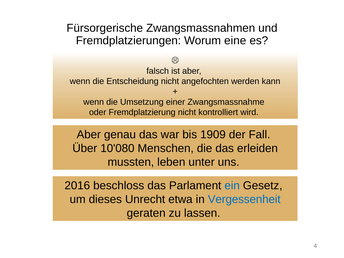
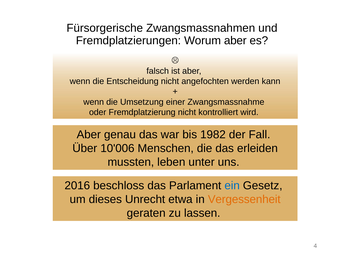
Worum eine: eine -> aber (235, 41)
1909: 1909 -> 1982 (213, 135)
10'080: 10'080 -> 10'006 (117, 148)
Vergessenheit colour: blue -> orange (244, 199)
